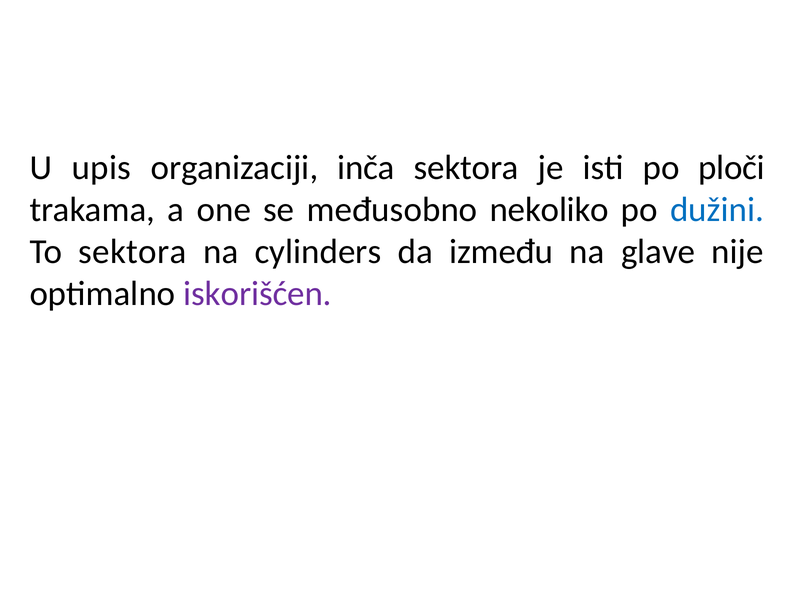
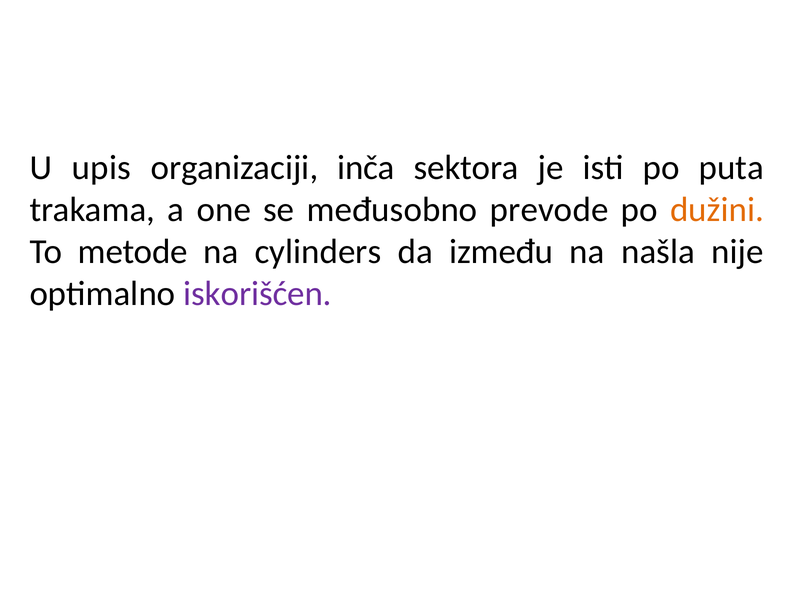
ploči: ploči -> puta (731, 168)
nekoliko: nekoliko -> prevode (549, 210)
dužini colour: blue -> orange (717, 210)
To sektora: sektora -> metode (133, 252)
glave: glave -> našla (658, 252)
